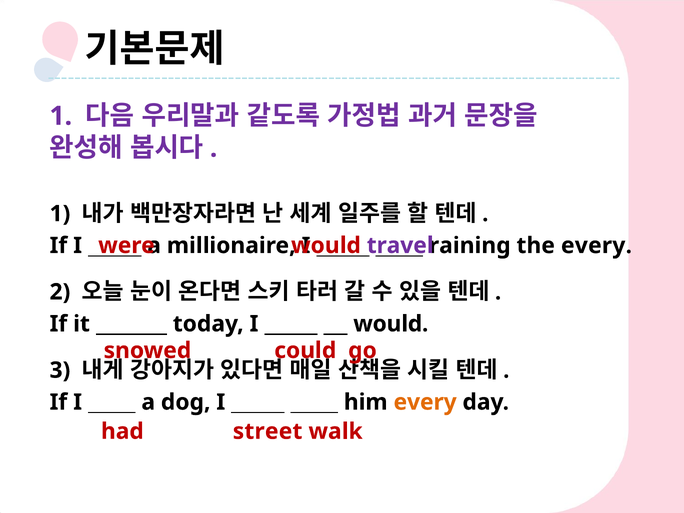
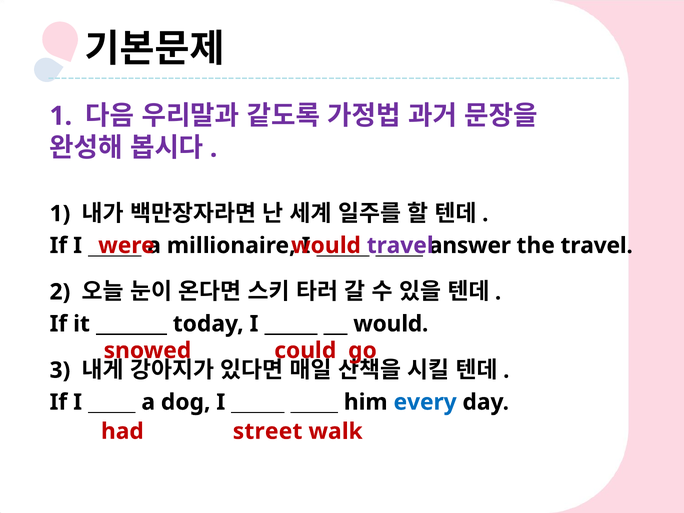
raining: raining -> answer (470, 246)
the every: every -> travel (597, 246)
every colour: orange -> blue (425, 402)
